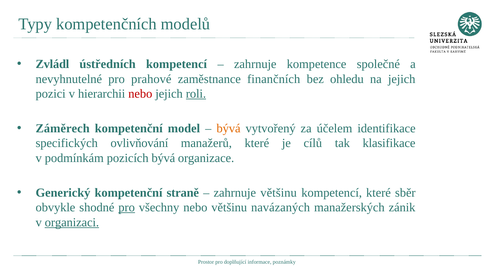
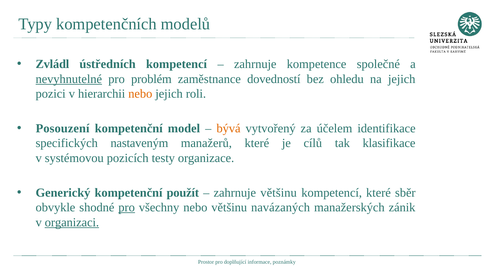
nevyhnutelné underline: none -> present (69, 79)
prahové: prahové -> problém (151, 79)
finančních: finančních -> dovedností (274, 79)
nebo colour: red -> orange (140, 94)
roli underline: present -> none (196, 94)
Záměrech: Záměrech -> Posouzení (63, 128)
ovlivňování: ovlivňování -> nastaveným (139, 143)
podmínkám: podmínkám -> systémovou (74, 158)
pozicích bývá: bývá -> testy (163, 158)
straně: straně -> použít (183, 193)
